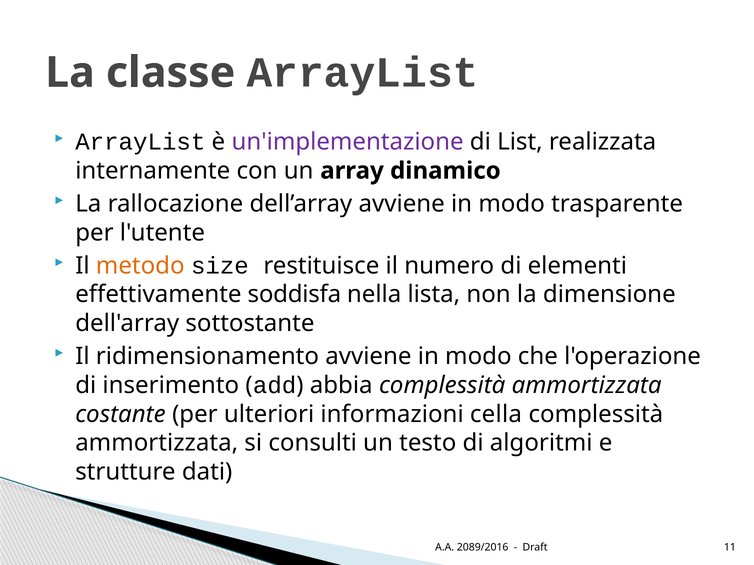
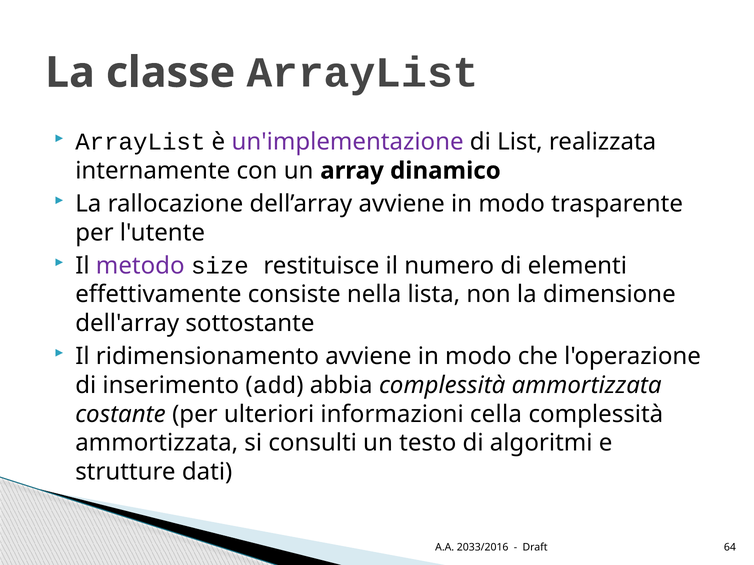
metodo colour: orange -> purple (140, 266)
soddisfa: soddisfa -> consiste (294, 295)
2089/2016: 2089/2016 -> 2033/2016 (483, 548)
11: 11 -> 64 (730, 548)
